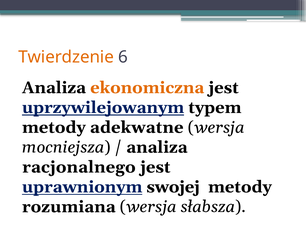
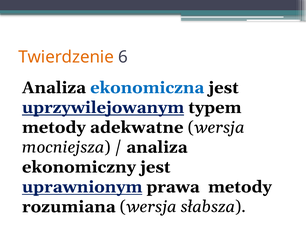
ekonomiczna colour: orange -> blue (147, 88)
racjonalnego: racjonalnego -> ekonomiczny (79, 167)
swojej: swojej -> prawa (173, 187)
